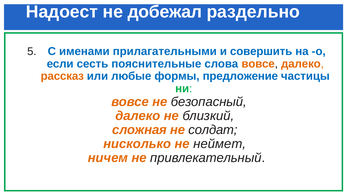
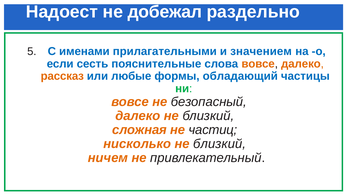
совершить: совершить -> значением (261, 51)
предложение: предложение -> обладающий (240, 76)
солдат: солдат -> частиц (213, 130)
нисколько не неймет: неймет -> близкий (220, 144)
